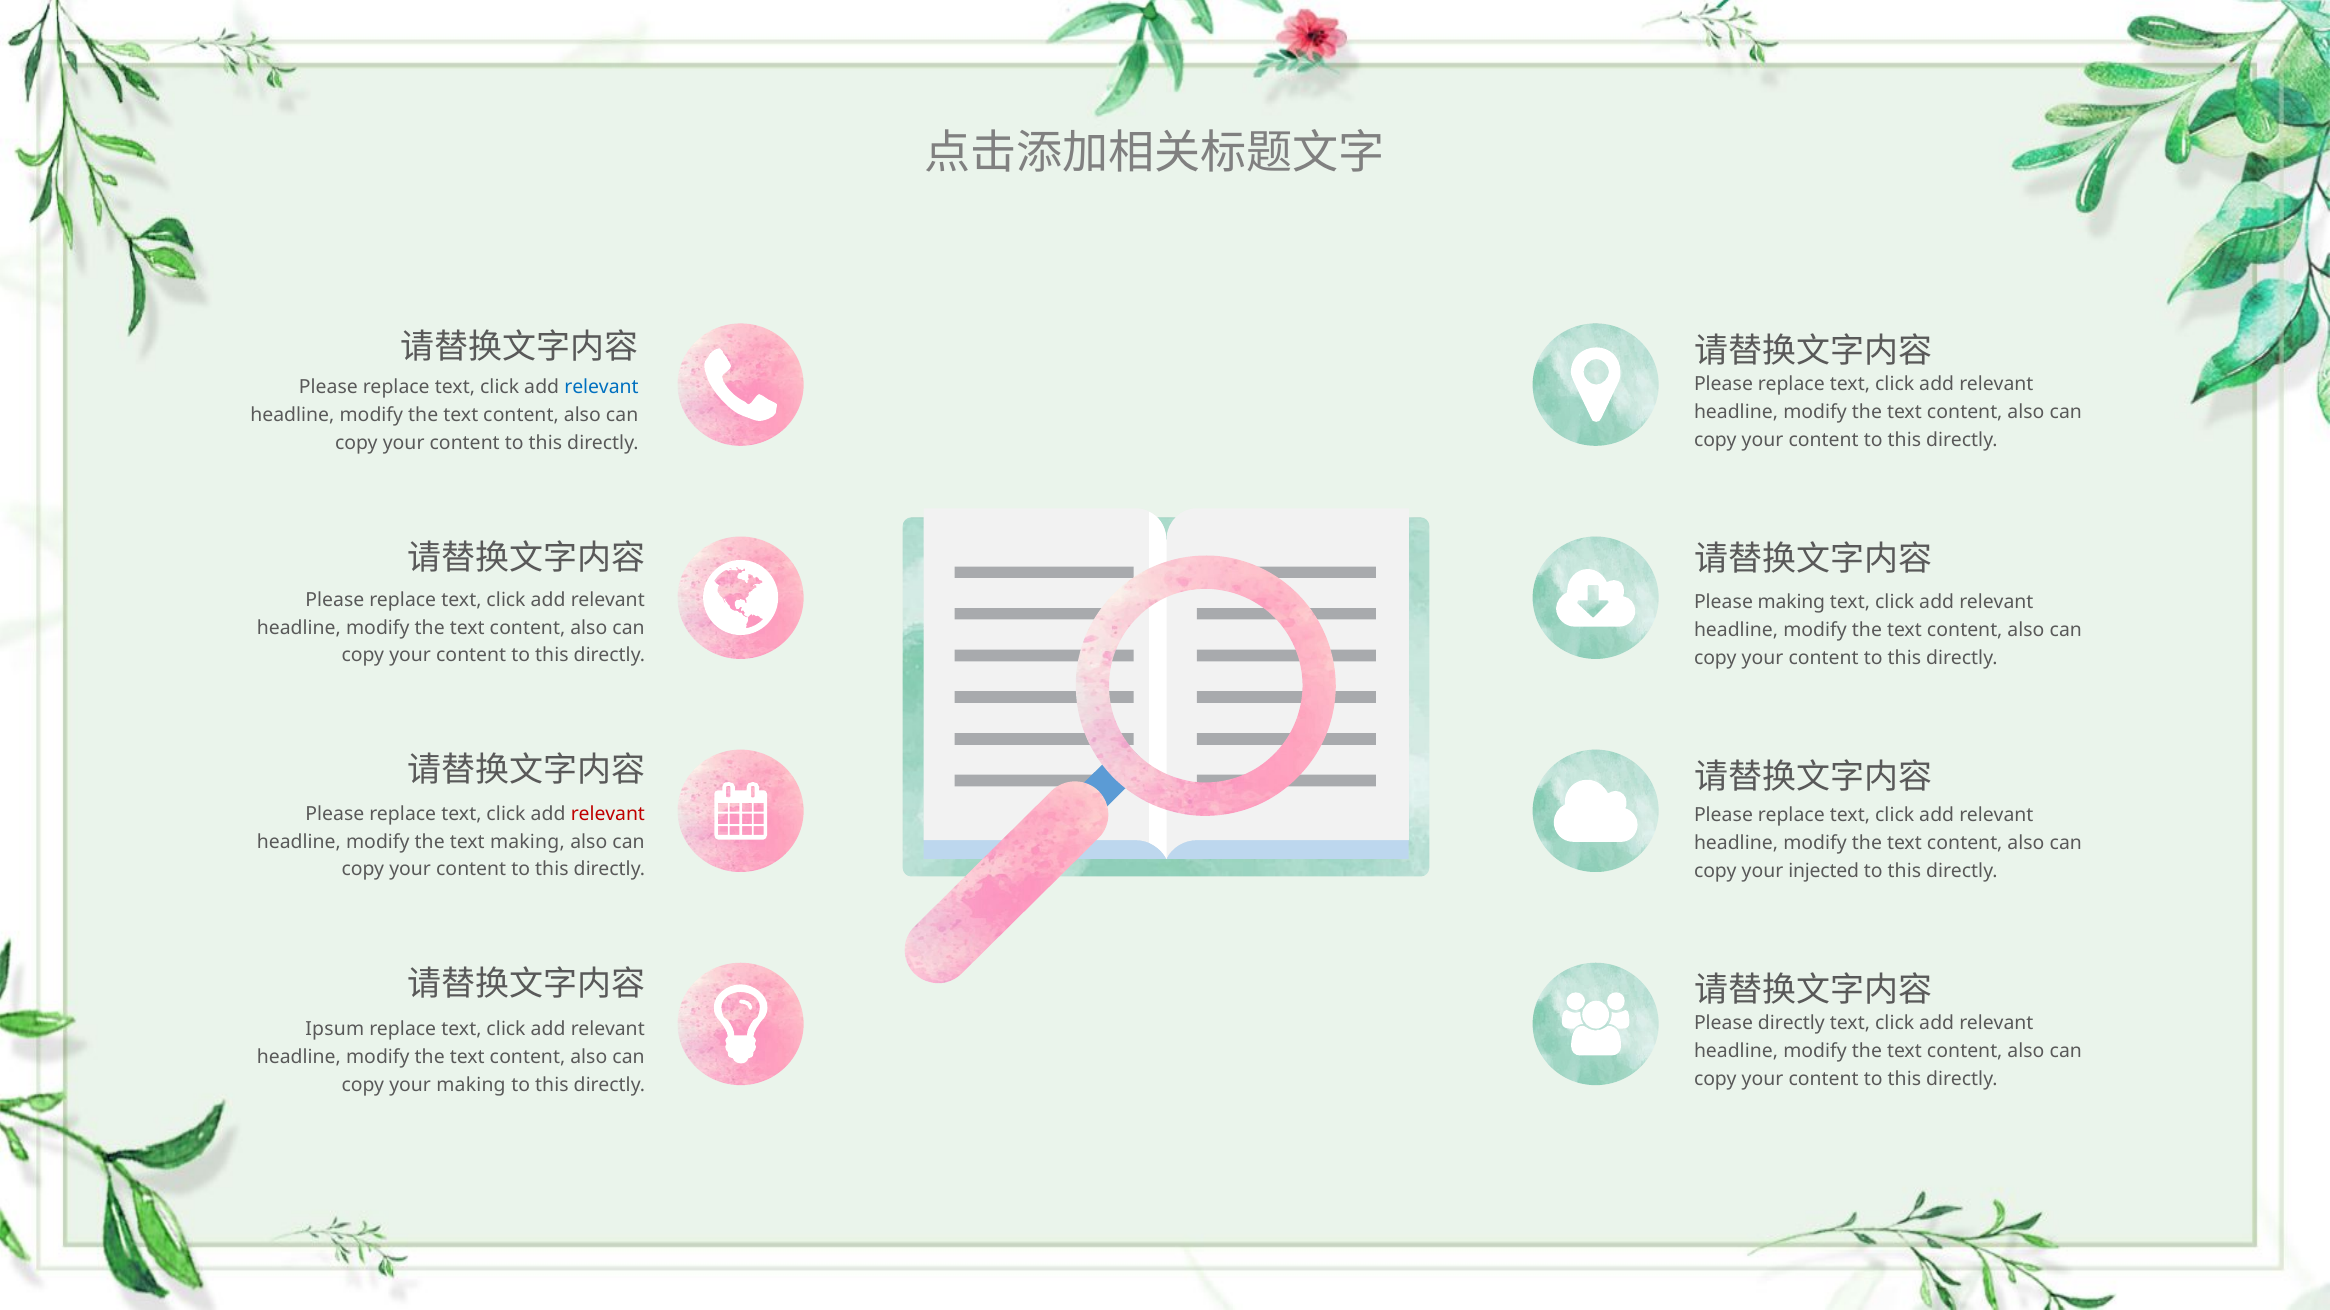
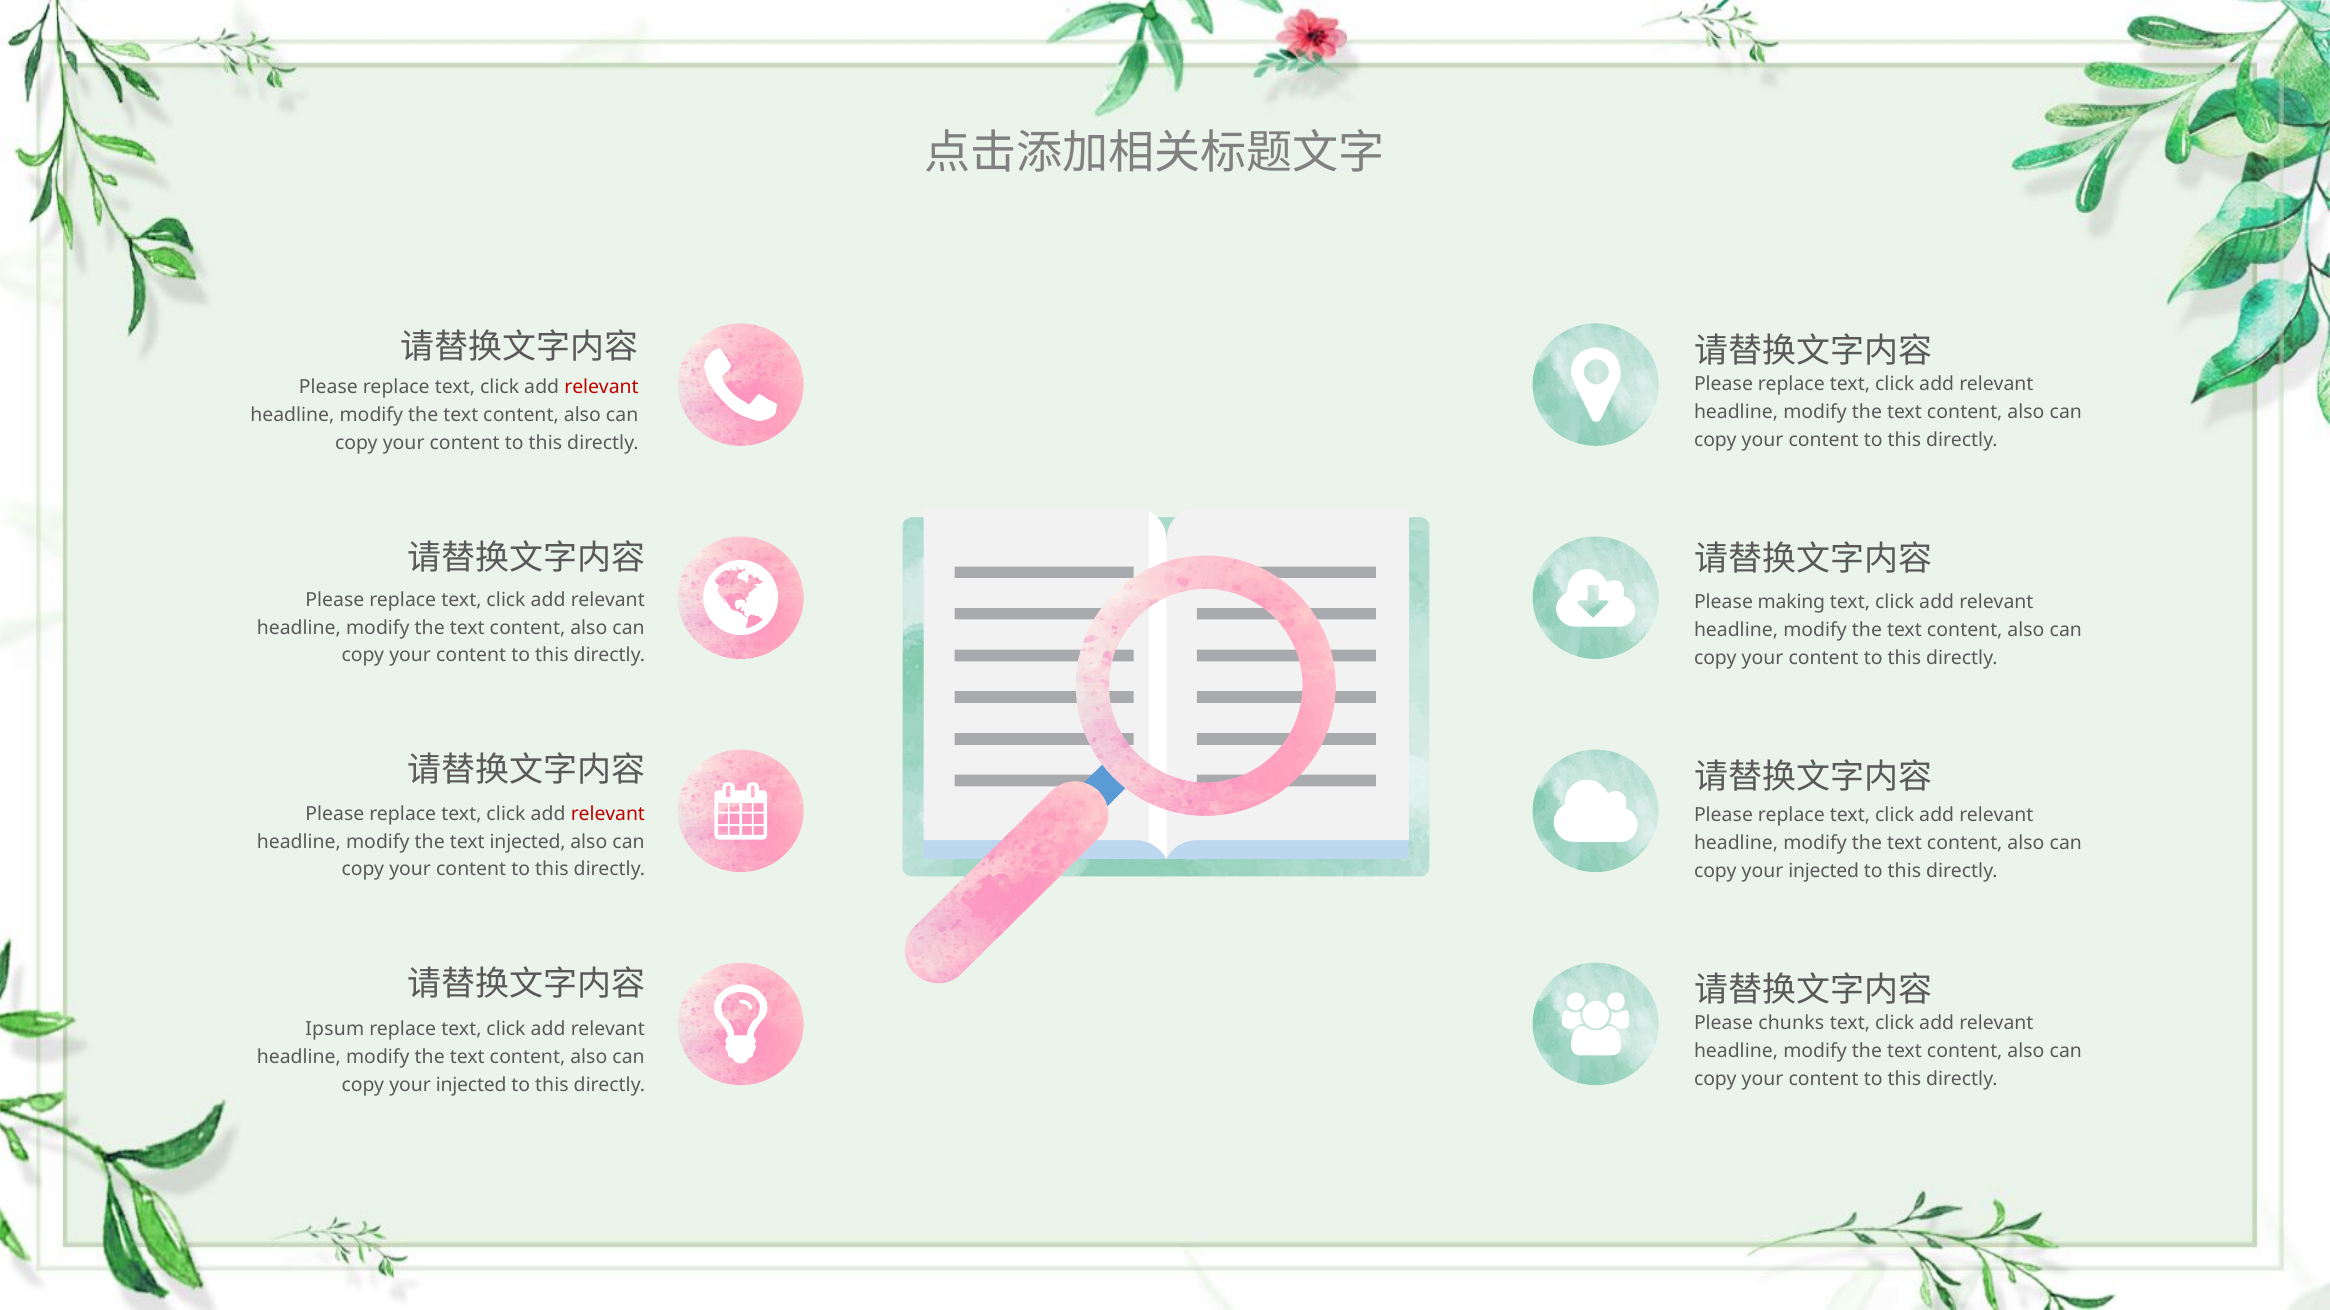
relevant colour: blue -> red (601, 388)
text making: making -> injected (528, 842)
Please directly: directly -> chunks (1791, 1024)
making: making -> injected (471, 1086)
